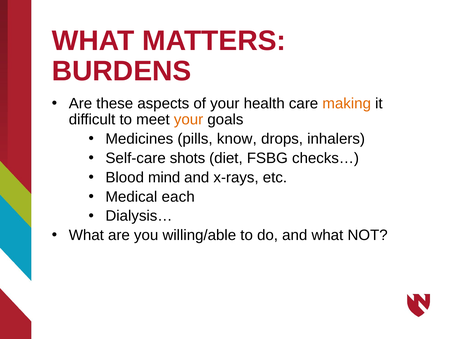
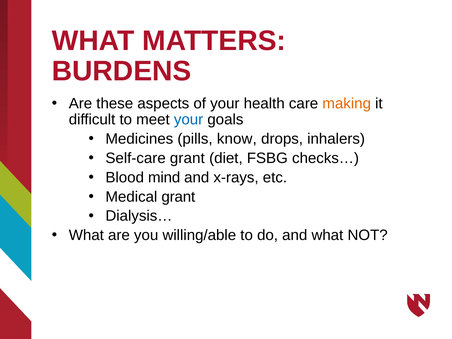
your colour: orange -> blue (189, 120)
Self-care shots: shots -> grant (187, 158)
Medical each: each -> grant (178, 197)
